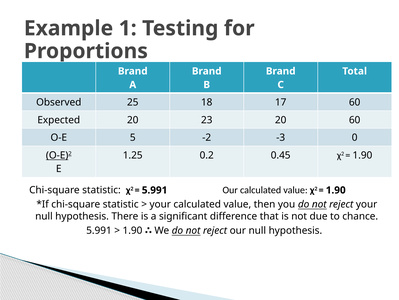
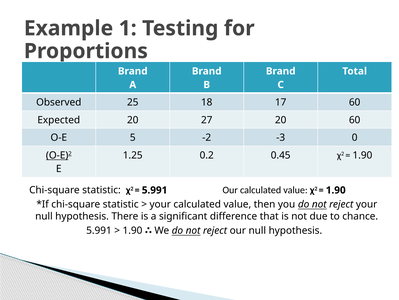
23: 23 -> 27 (207, 120)
